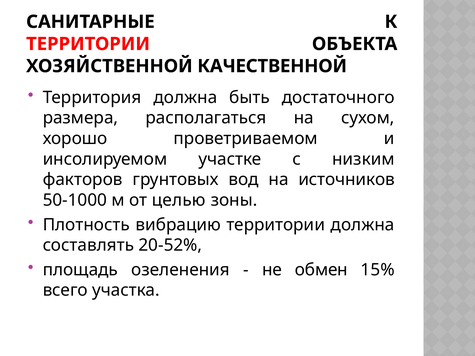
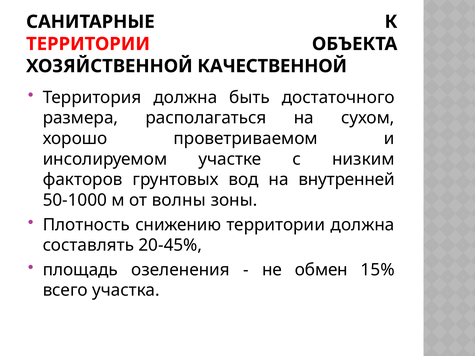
источников: источников -> внутренней (347, 180)
целью: целью -> волны (179, 200)
вибрацию: вибрацию -> снижению (178, 225)
20-52%: 20-52% -> 20-45% (170, 245)
